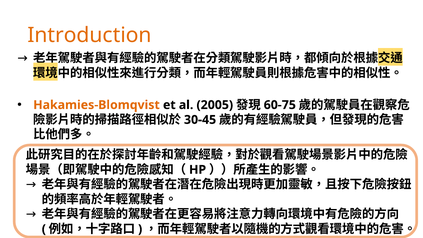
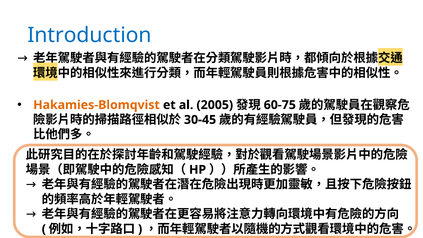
Introduction colour: orange -> blue (90, 35)
